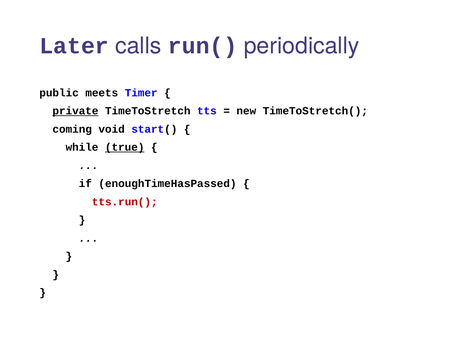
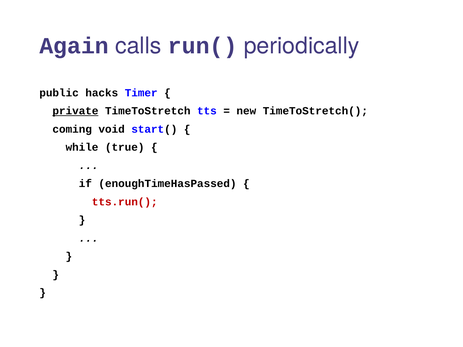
Later: Later -> Again (74, 46)
meets: meets -> hacks (102, 93)
true underline: present -> none (125, 147)
